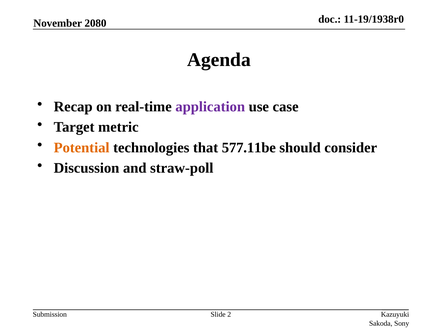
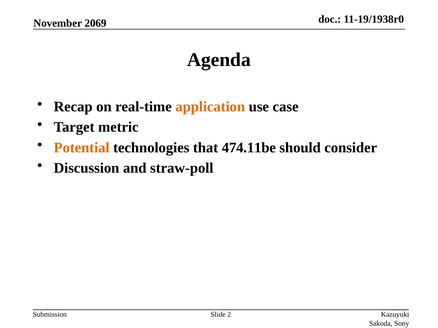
2080: 2080 -> 2069 (95, 23)
application colour: purple -> orange (210, 107)
577.11be: 577.11be -> 474.11be (249, 148)
